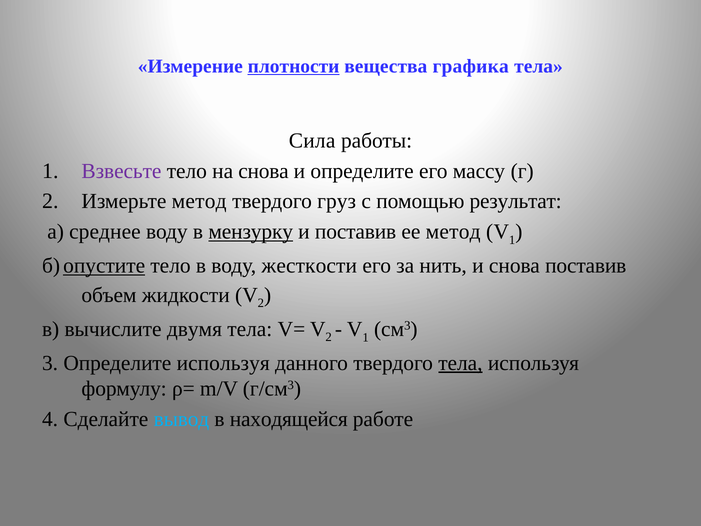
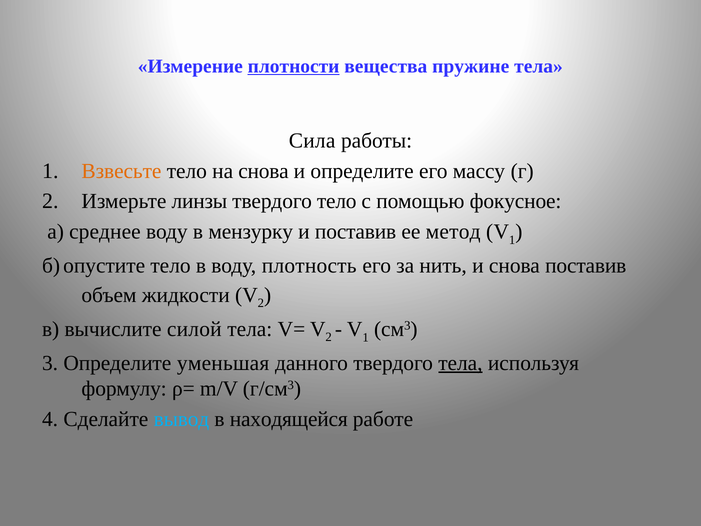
графика: графика -> пружине (471, 66)
Взвесьте colour: purple -> orange (121, 171)
Измерьте метод: метод -> линзы (199, 201)
твердого груз: груз -> тело (337, 201)
результат: результат -> фокусное (516, 201)
мензурку underline: present -> none (251, 232)
опустите underline: present -> none (104, 266)
жесткости: жесткости -> плотность (309, 266)
двумя: двумя -> силой (194, 329)
Определите используя: используя -> уменьшая (223, 363)
